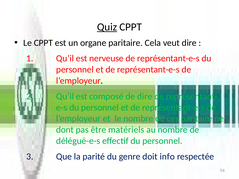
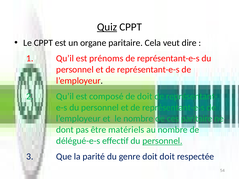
nerveuse: nerveuse -> prénoms (106, 59)
de dire: dire -> doit (145, 96)
personnel underline: none -> present (162, 141)
doit info: info -> doit (167, 157)
